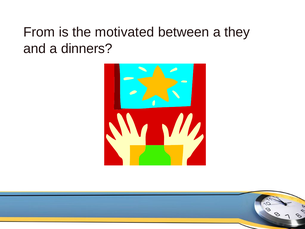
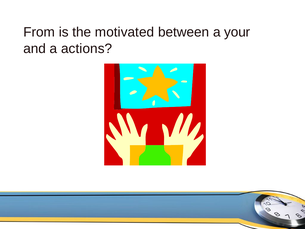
they: they -> your (237, 32)
dinners: dinners -> actions (87, 48)
